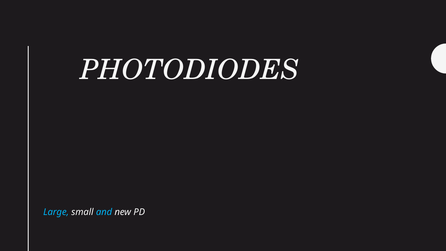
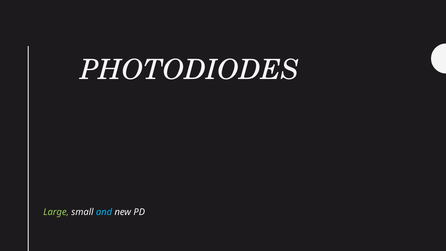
Large colour: light blue -> light green (56, 212)
